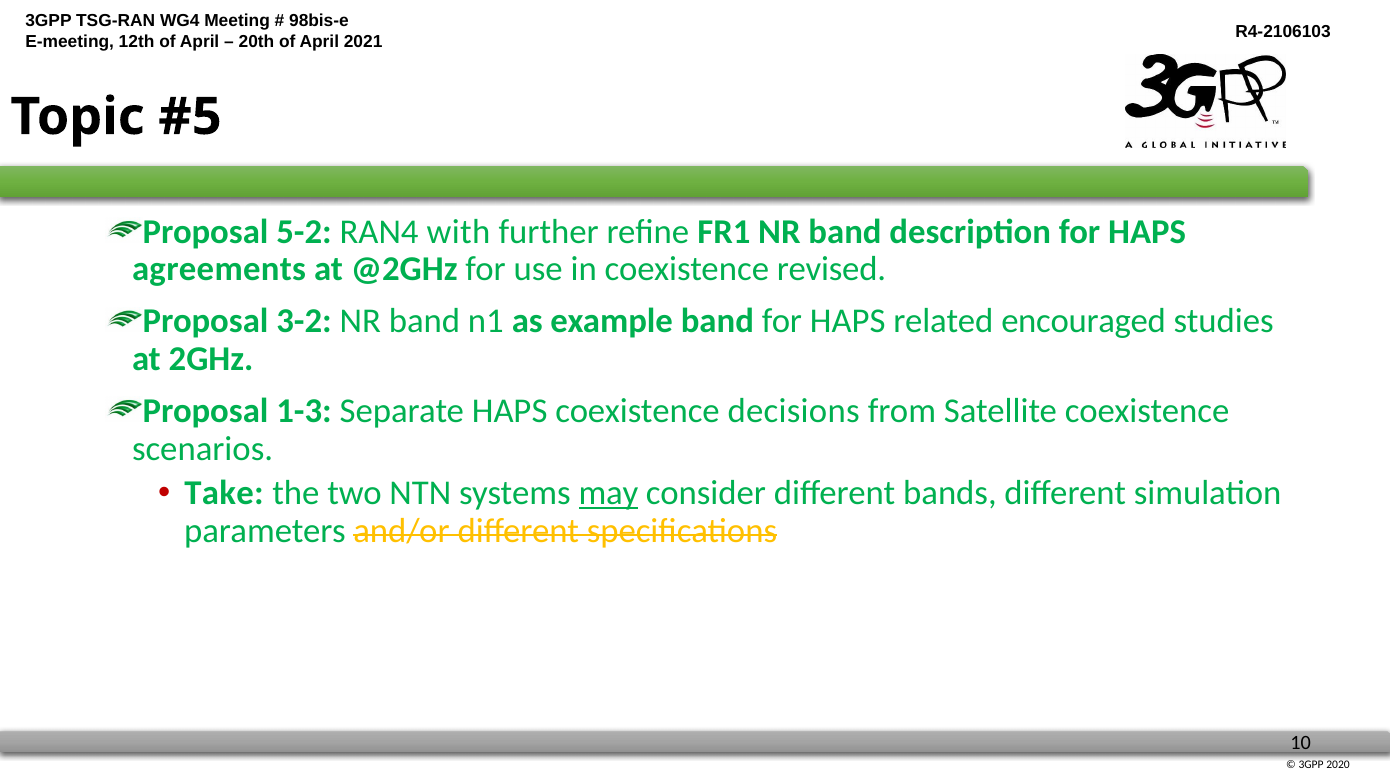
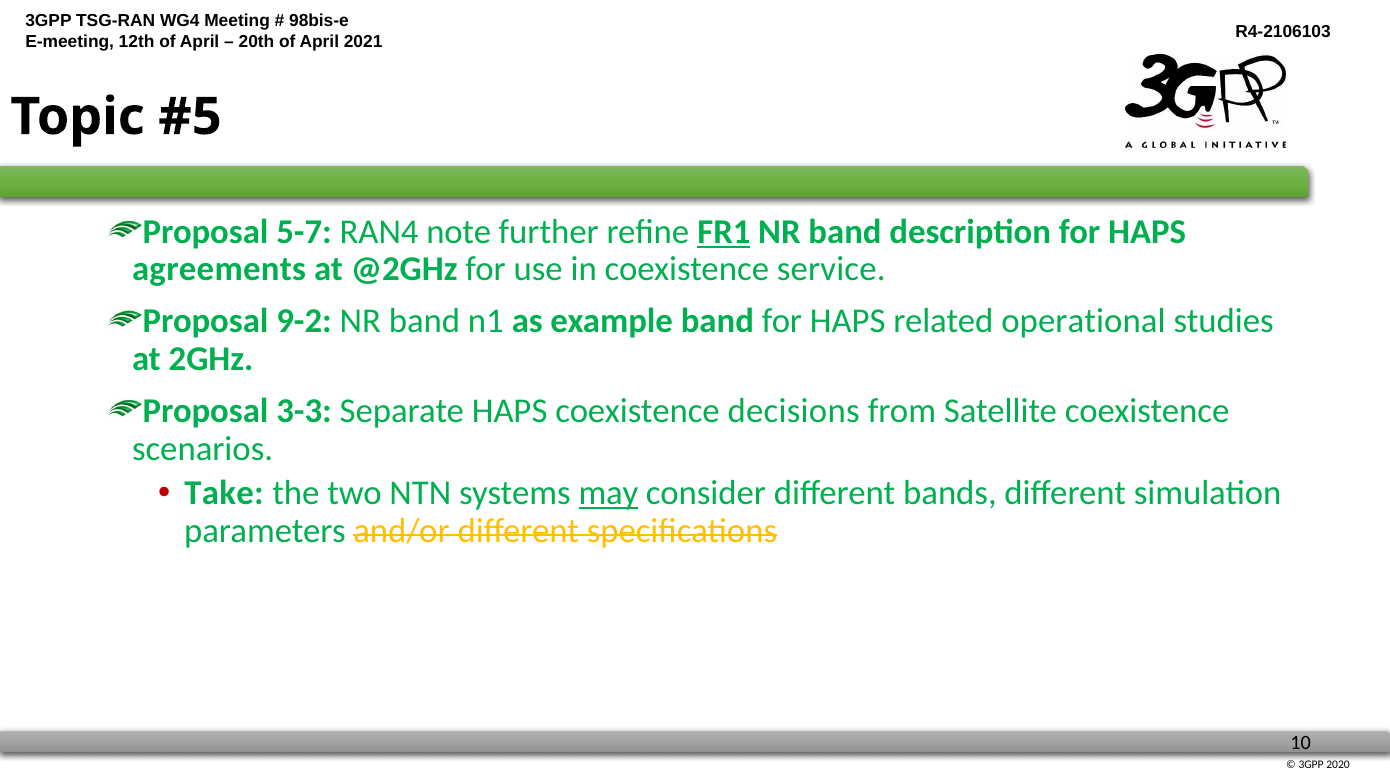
5-2: 5-2 -> 5-7 (304, 232)
with: with -> note (459, 232)
FR1 underline: none -> present (724, 232)
revised: revised -> service (831, 269)
3-2: 3-2 -> 9-2 (304, 321)
encouraged: encouraged -> operational (1083, 321)
1-3: 1-3 -> 3-3 (304, 411)
